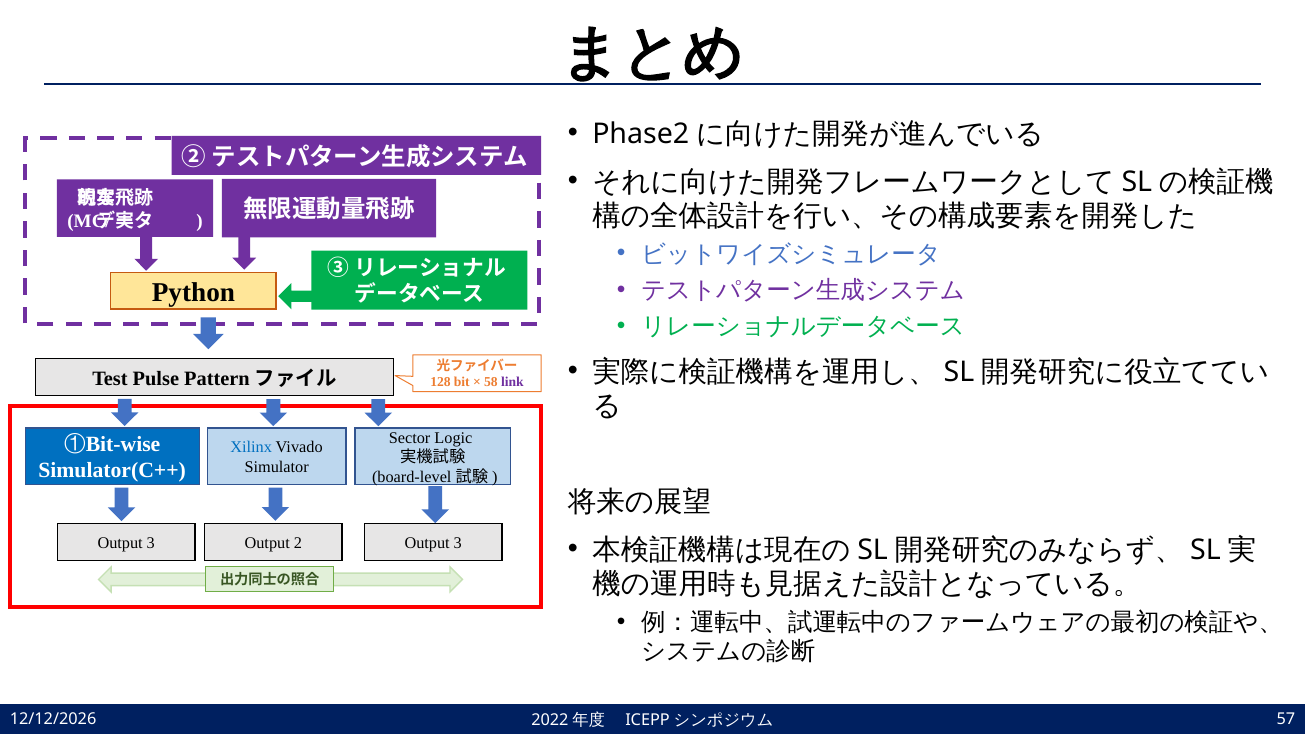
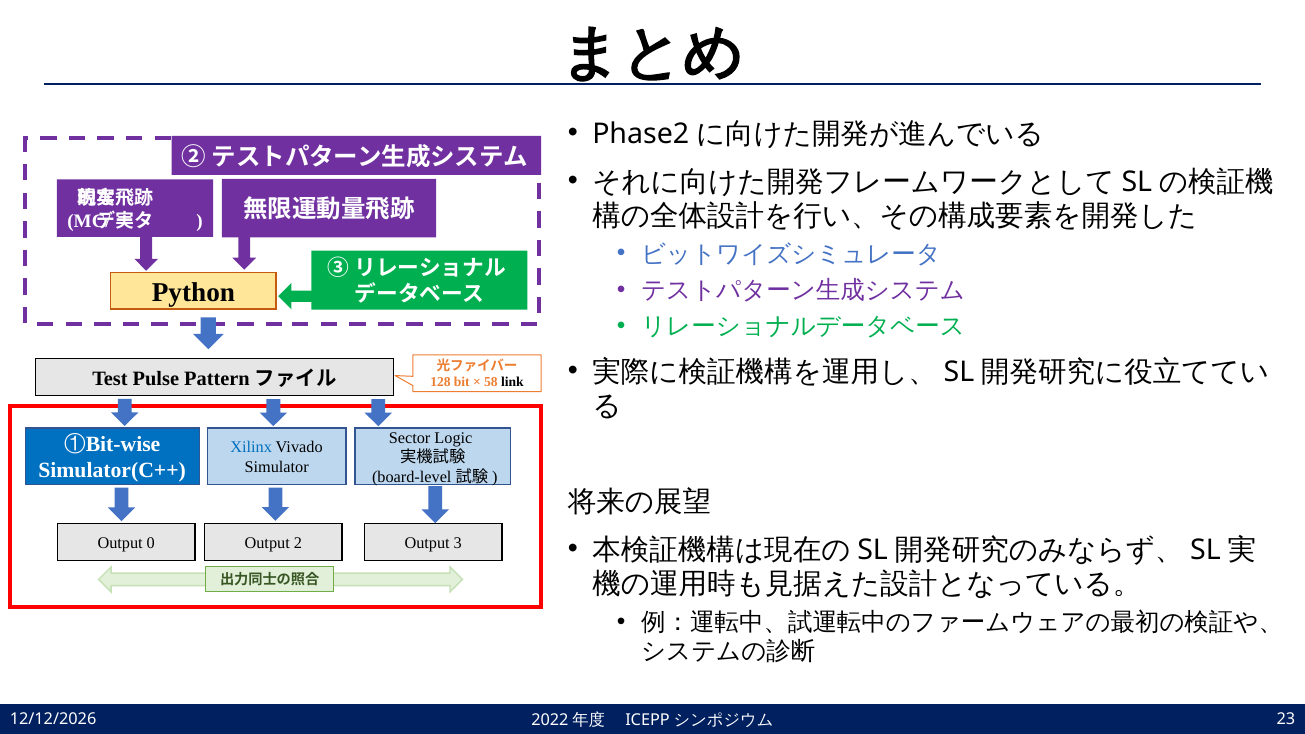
link colour: purple -> black (512, 382)
3: 3 -> 0 (151, 543)
57: 57 -> 23 (1286, 719)
